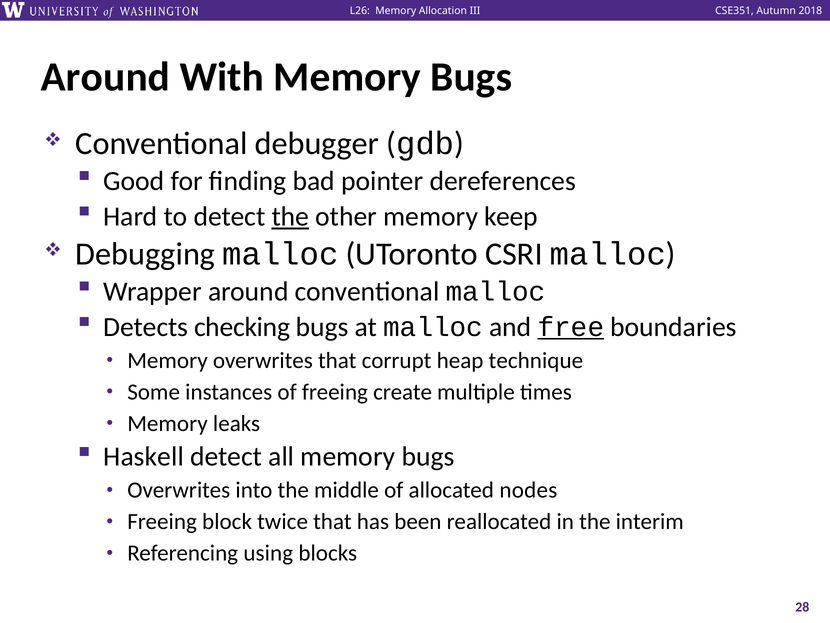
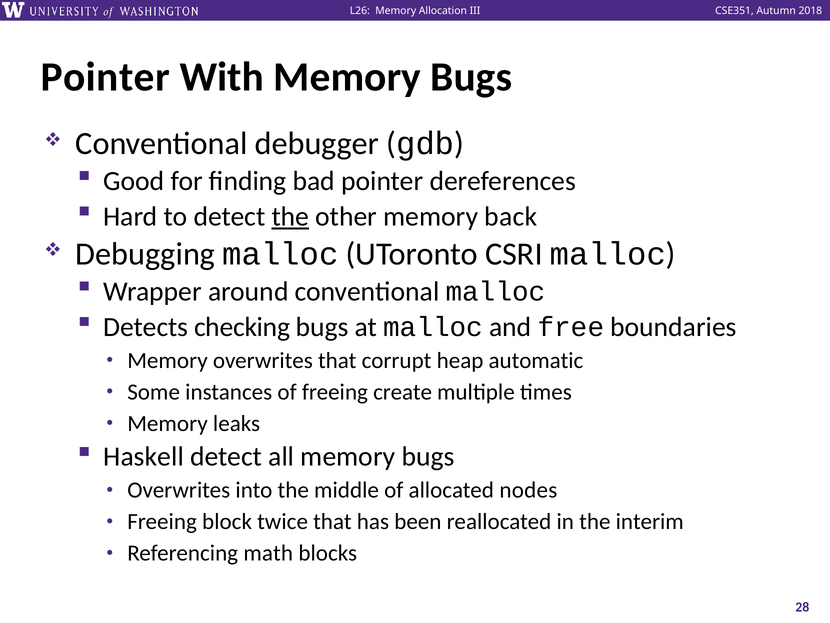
Around: Around -> Pointer (105, 77)
keep: keep -> back (511, 216)
free underline: present -> none (571, 327)
technique: technique -> automatic (536, 360)
using: using -> math (268, 553)
